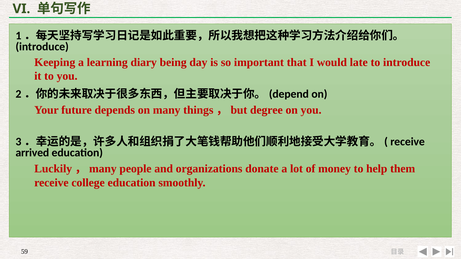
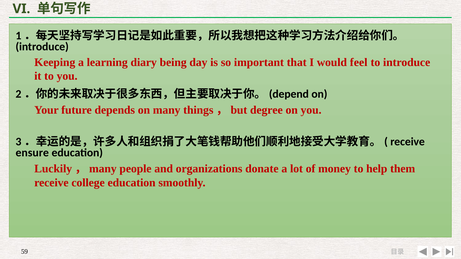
late: late -> feel (359, 62)
arrived: arrived -> ensure (32, 153)
